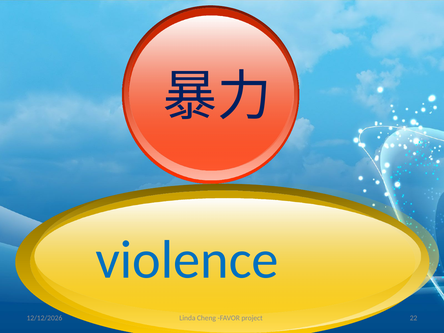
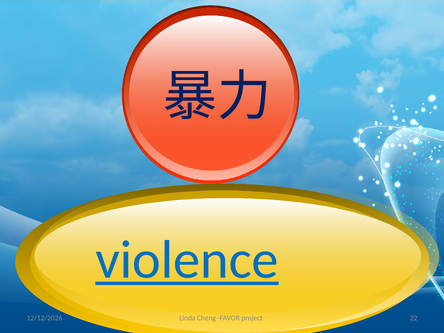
violence underline: none -> present (187, 260)
